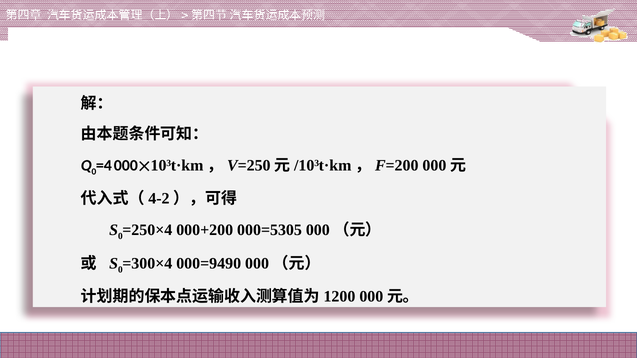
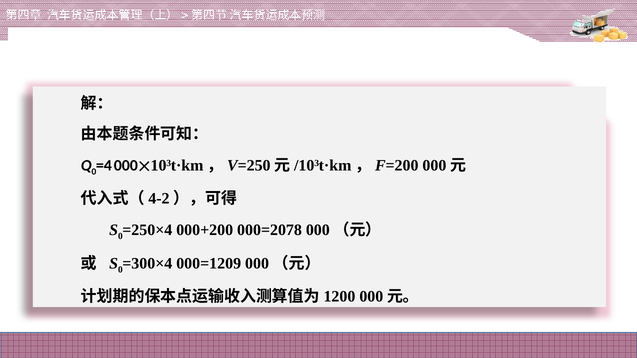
000=5305: 000=5305 -> 000=2078 (270, 230)
000=9490: 000=9490 -> 000=1209 (209, 264)
